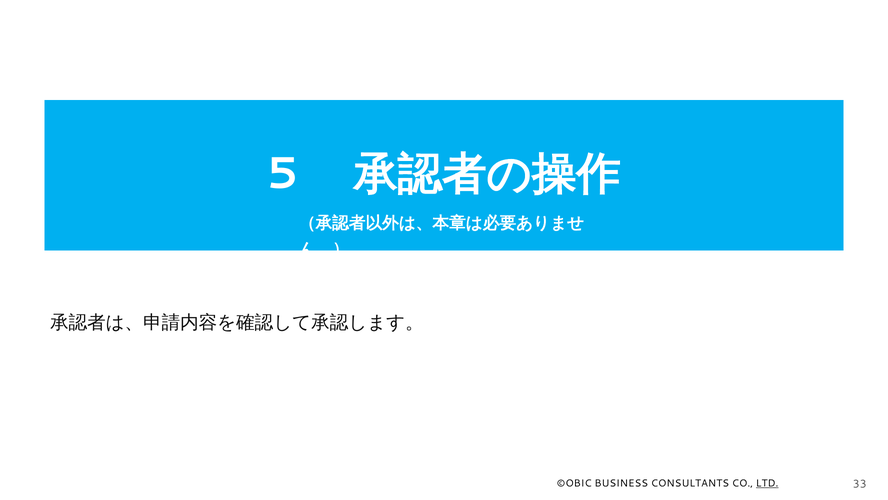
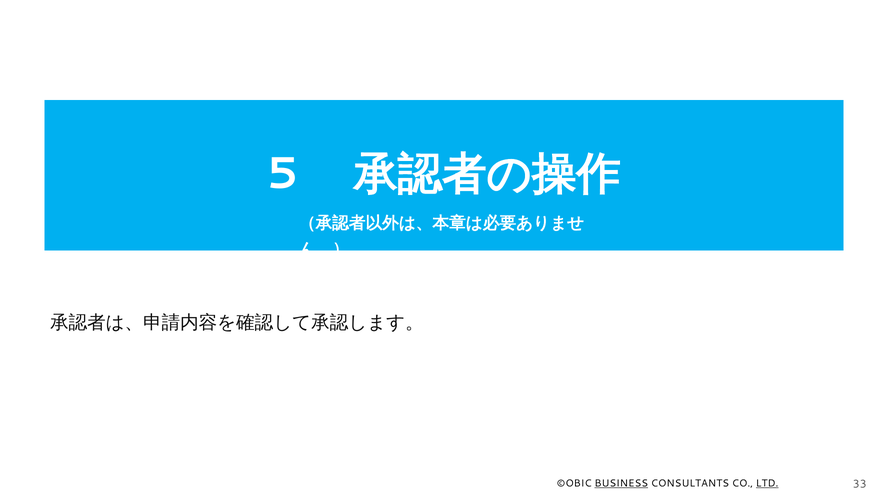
BUSINESS underline: none -> present (621, 483)
